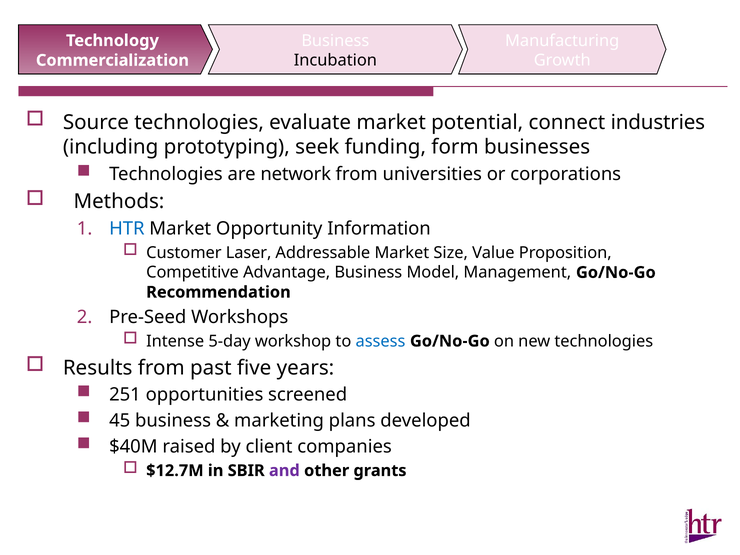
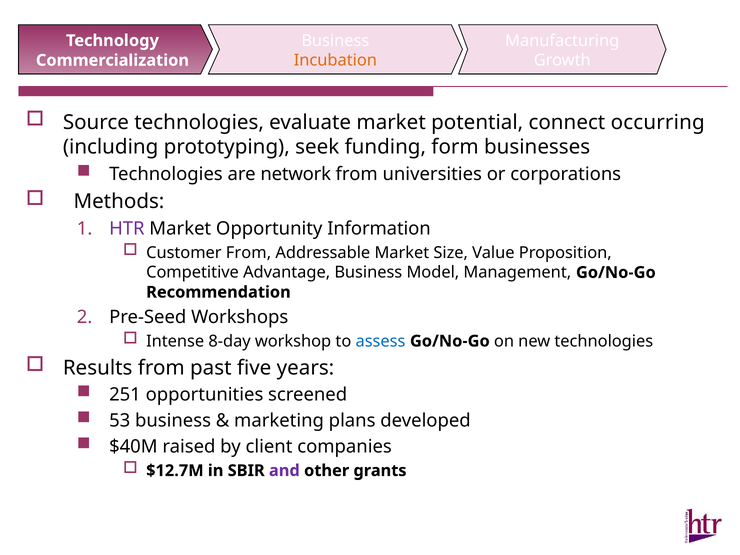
Incubation colour: black -> orange (335, 60)
industries: industries -> occurring (658, 122)
HTR colour: blue -> purple (127, 229)
Customer Laser: Laser -> From (249, 253)
5-day: 5-day -> 8-day (230, 341)
45: 45 -> 53 (120, 421)
